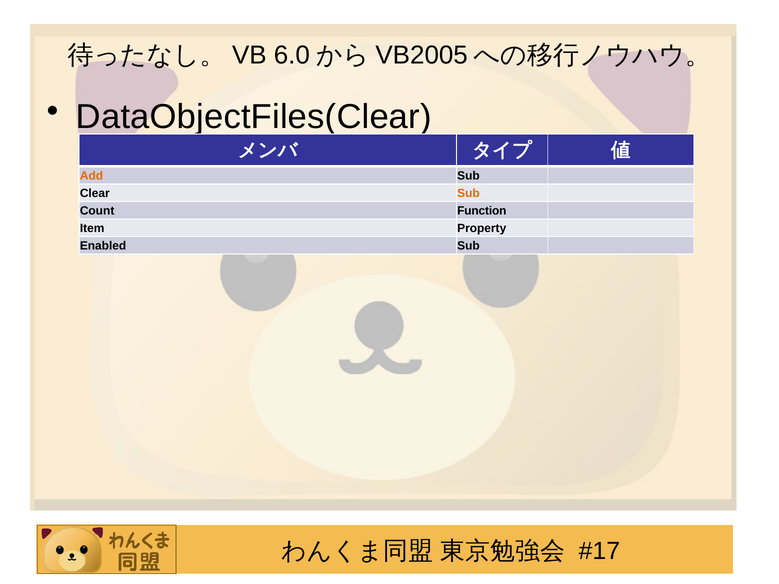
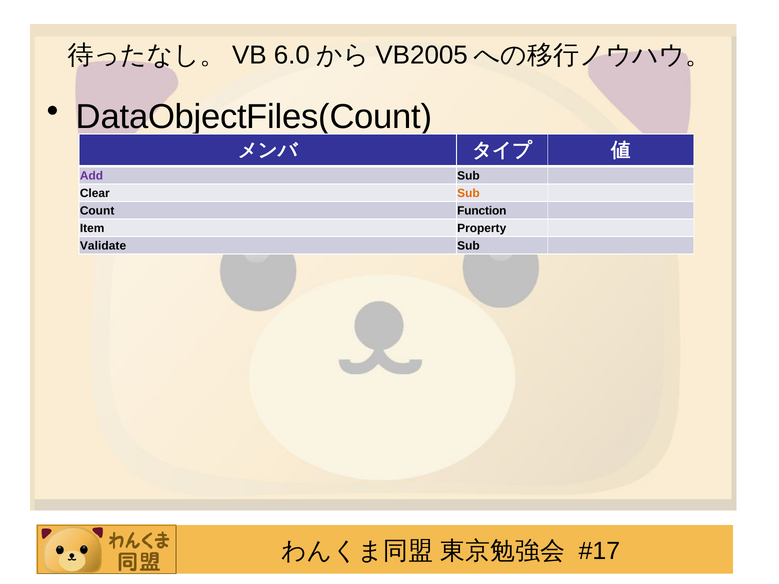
DataObjectFiles(Clear: DataObjectFiles(Clear -> DataObjectFiles(Count (254, 117)
Add colour: orange -> purple (91, 176)
Enabled: Enabled -> Validate (103, 246)
